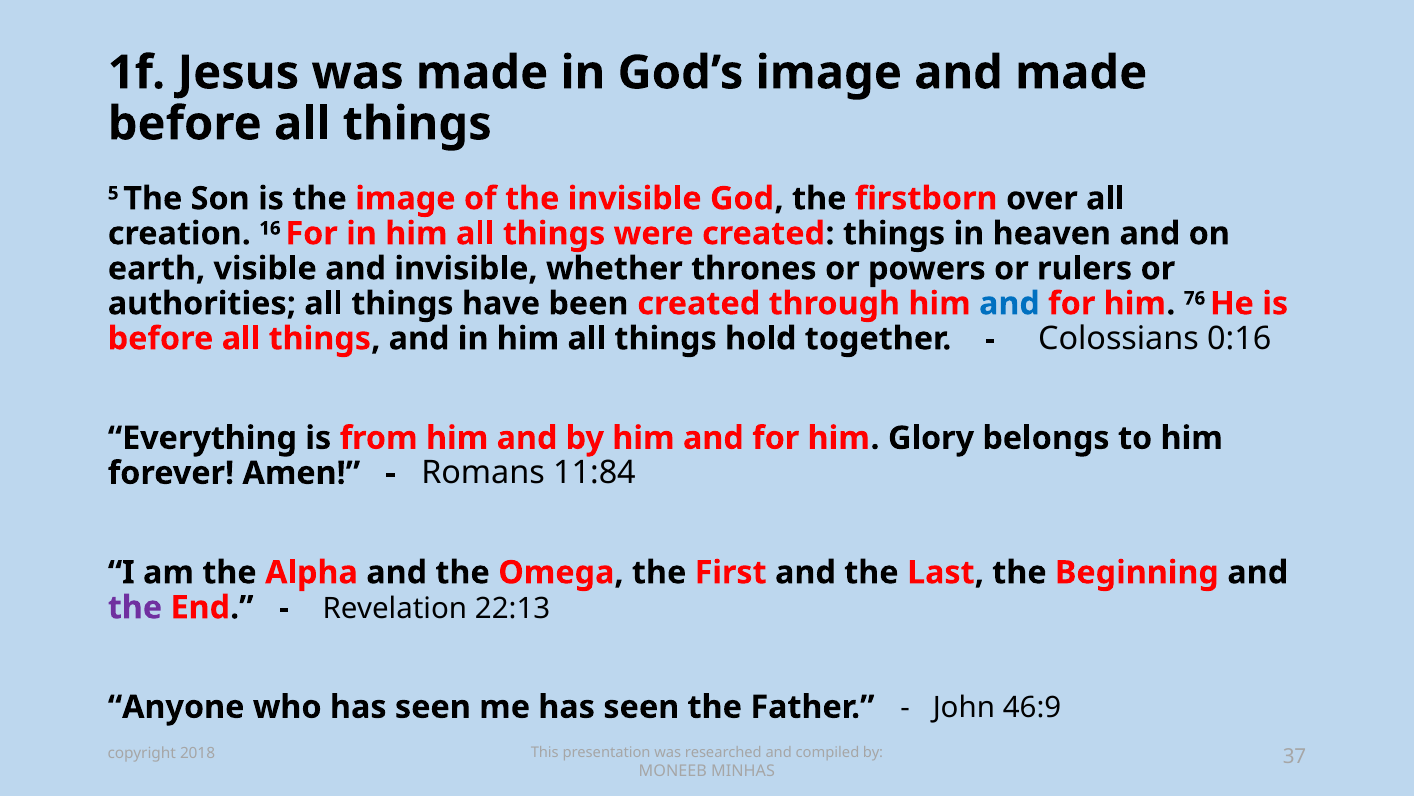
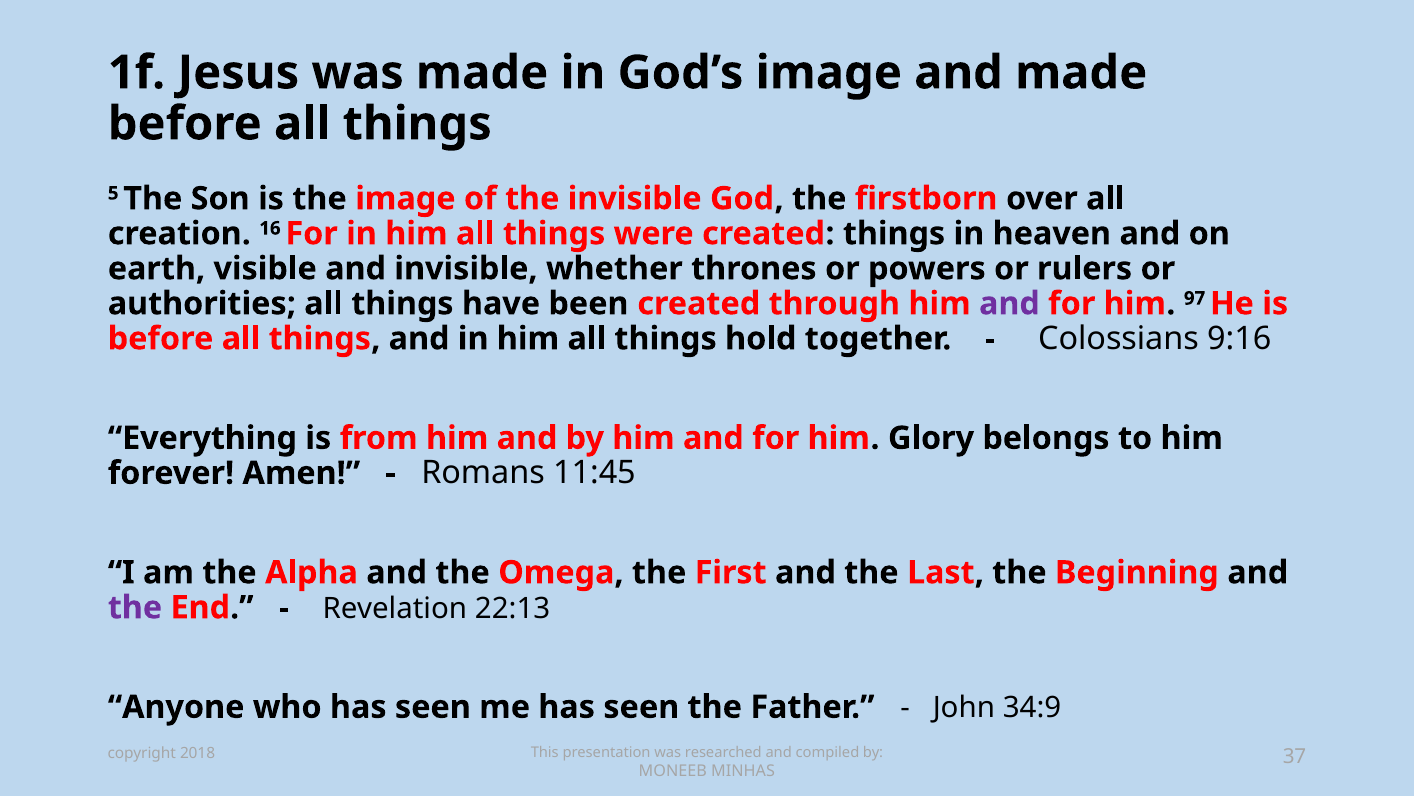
and colour: blue -> purple (1009, 303)
76: 76 -> 97 (1195, 298)
0:16: 0:16 -> 9:16 (1239, 338)
11:84: 11:84 -> 11:45 (594, 473)
46:9: 46:9 -> 34:9 (1032, 708)
